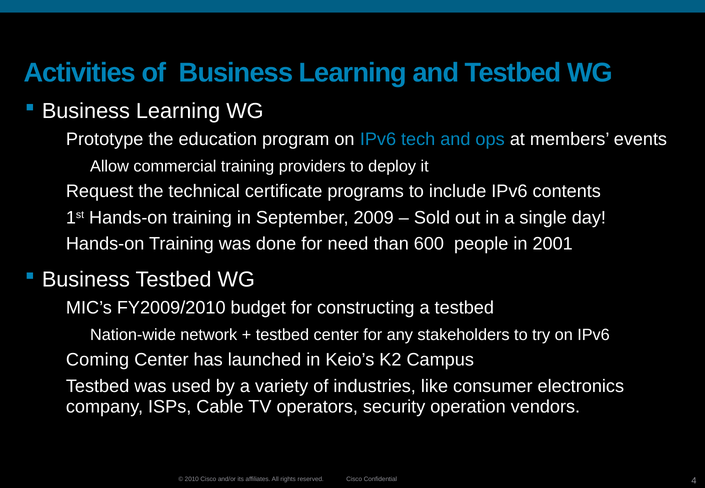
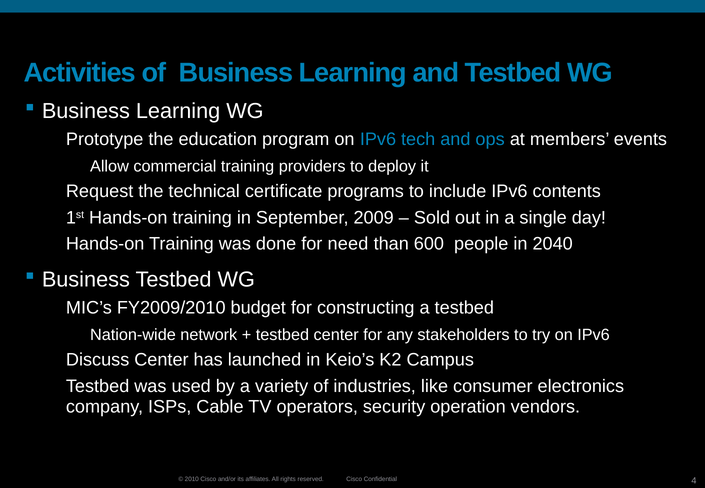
2001: 2001 -> 2040 (553, 244)
Coming: Coming -> Discuss (98, 360)
